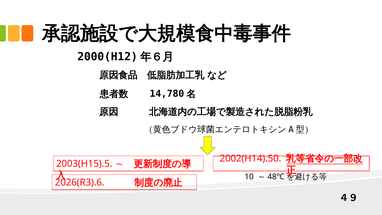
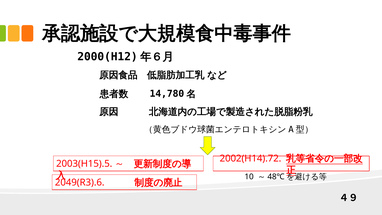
2002(H14).50: 2002(H14).50 -> 2002(H14).72 (250, 158)
2026(R3).6: 2026(R3).6 -> 2049(R3).6 (80, 182)
